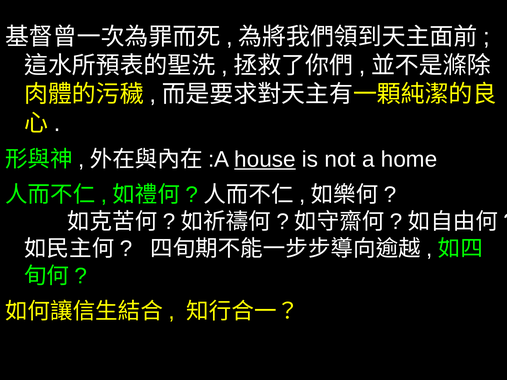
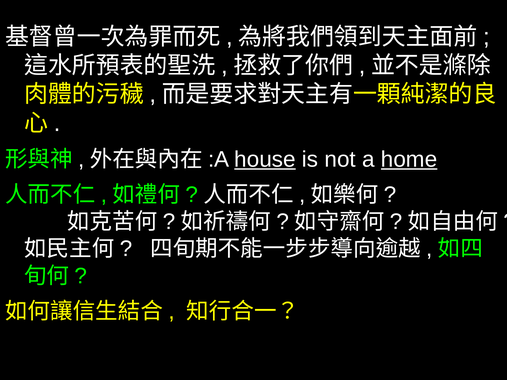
home underline: none -> present (409, 159)
